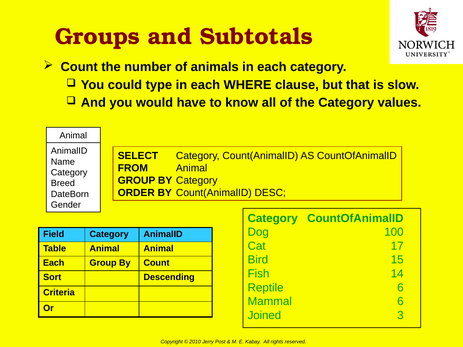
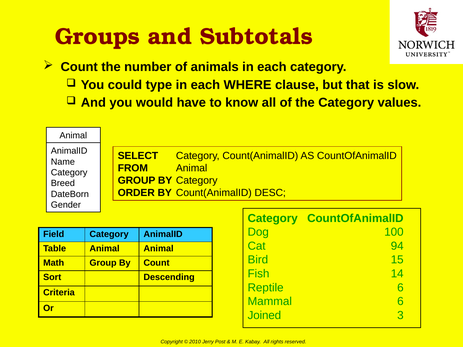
17: 17 -> 94 (397, 246)
Each: Each -> Math (54, 263)
